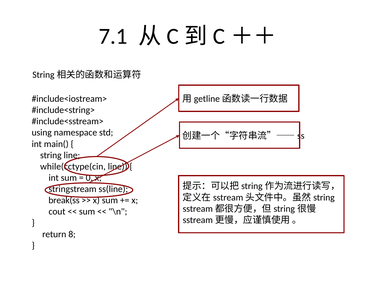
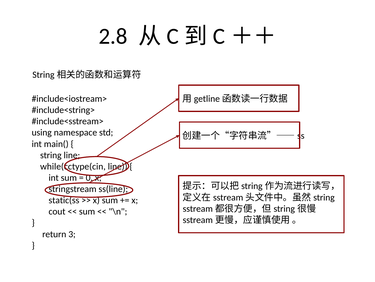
7.1: 7.1 -> 2.8 (113, 36)
break(ss: break(ss -> static(ss (64, 200)
8: 8 -> 3 (72, 234)
